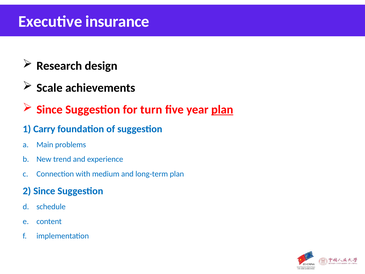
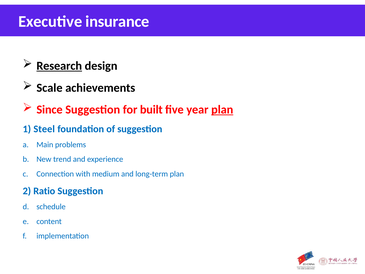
Research underline: none -> present (59, 66)
turn: turn -> built (151, 110)
Carry: Carry -> Steel (44, 129)
2 Since: Since -> Ratio (44, 191)
